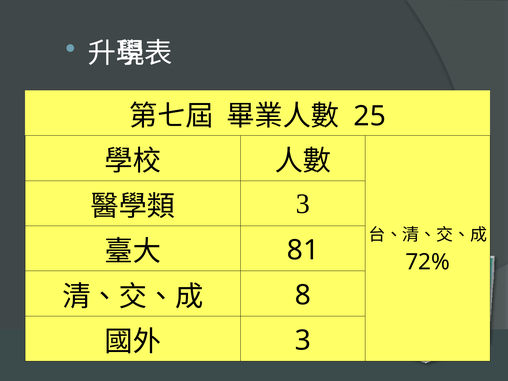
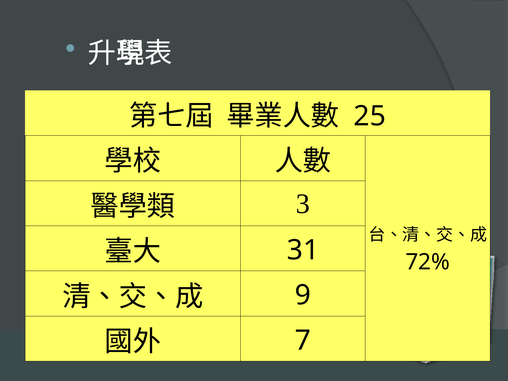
81: 81 -> 31 (303, 250)
8: 8 -> 9 (303, 295)
3: 3 -> 7 (303, 340)
